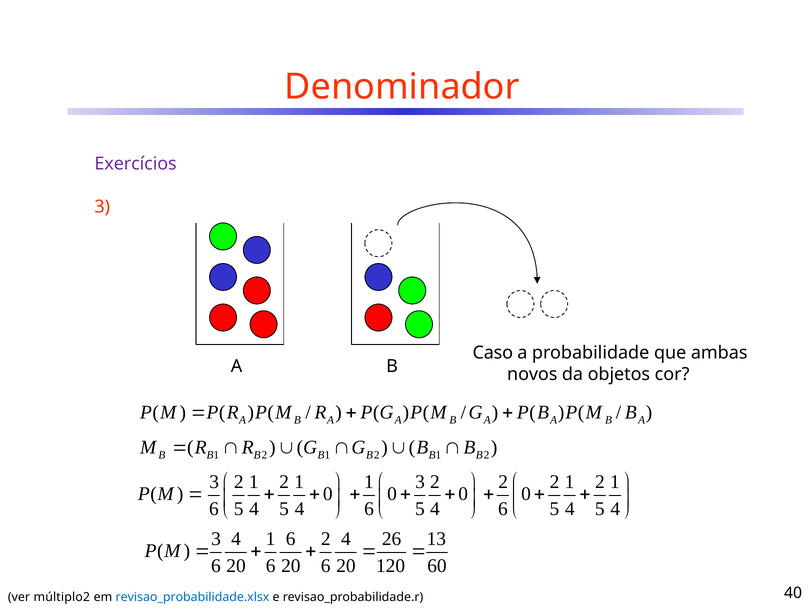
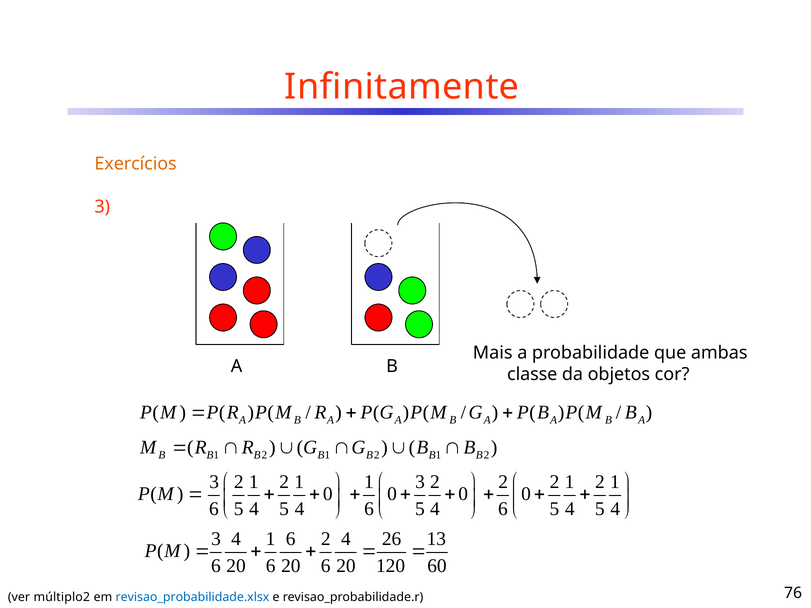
Denominador: Denominador -> Infinitamente (402, 87)
Exercícios colour: purple -> orange (136, 164)
Caso: Caso -> Mais (493, 353)
novos: novos -> classe (532, 375)
40: 40 -> 76 (793, 593)
